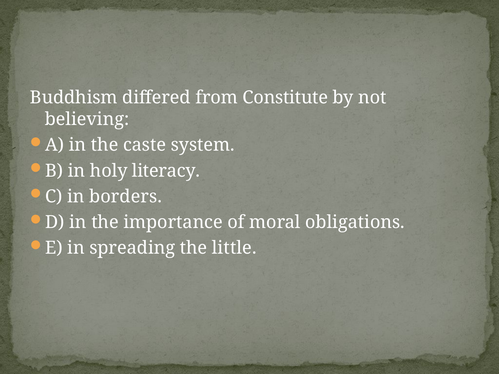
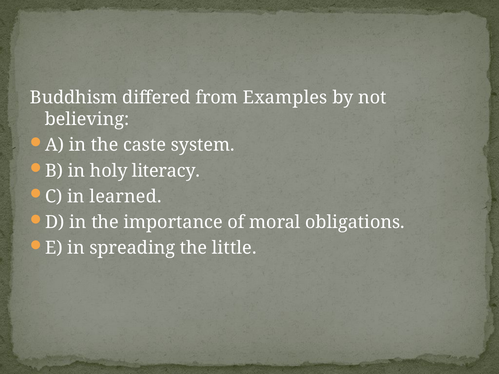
Constitute: Constitute -> Examples (285, 98)
borders: borders -> learned (126, 197)
